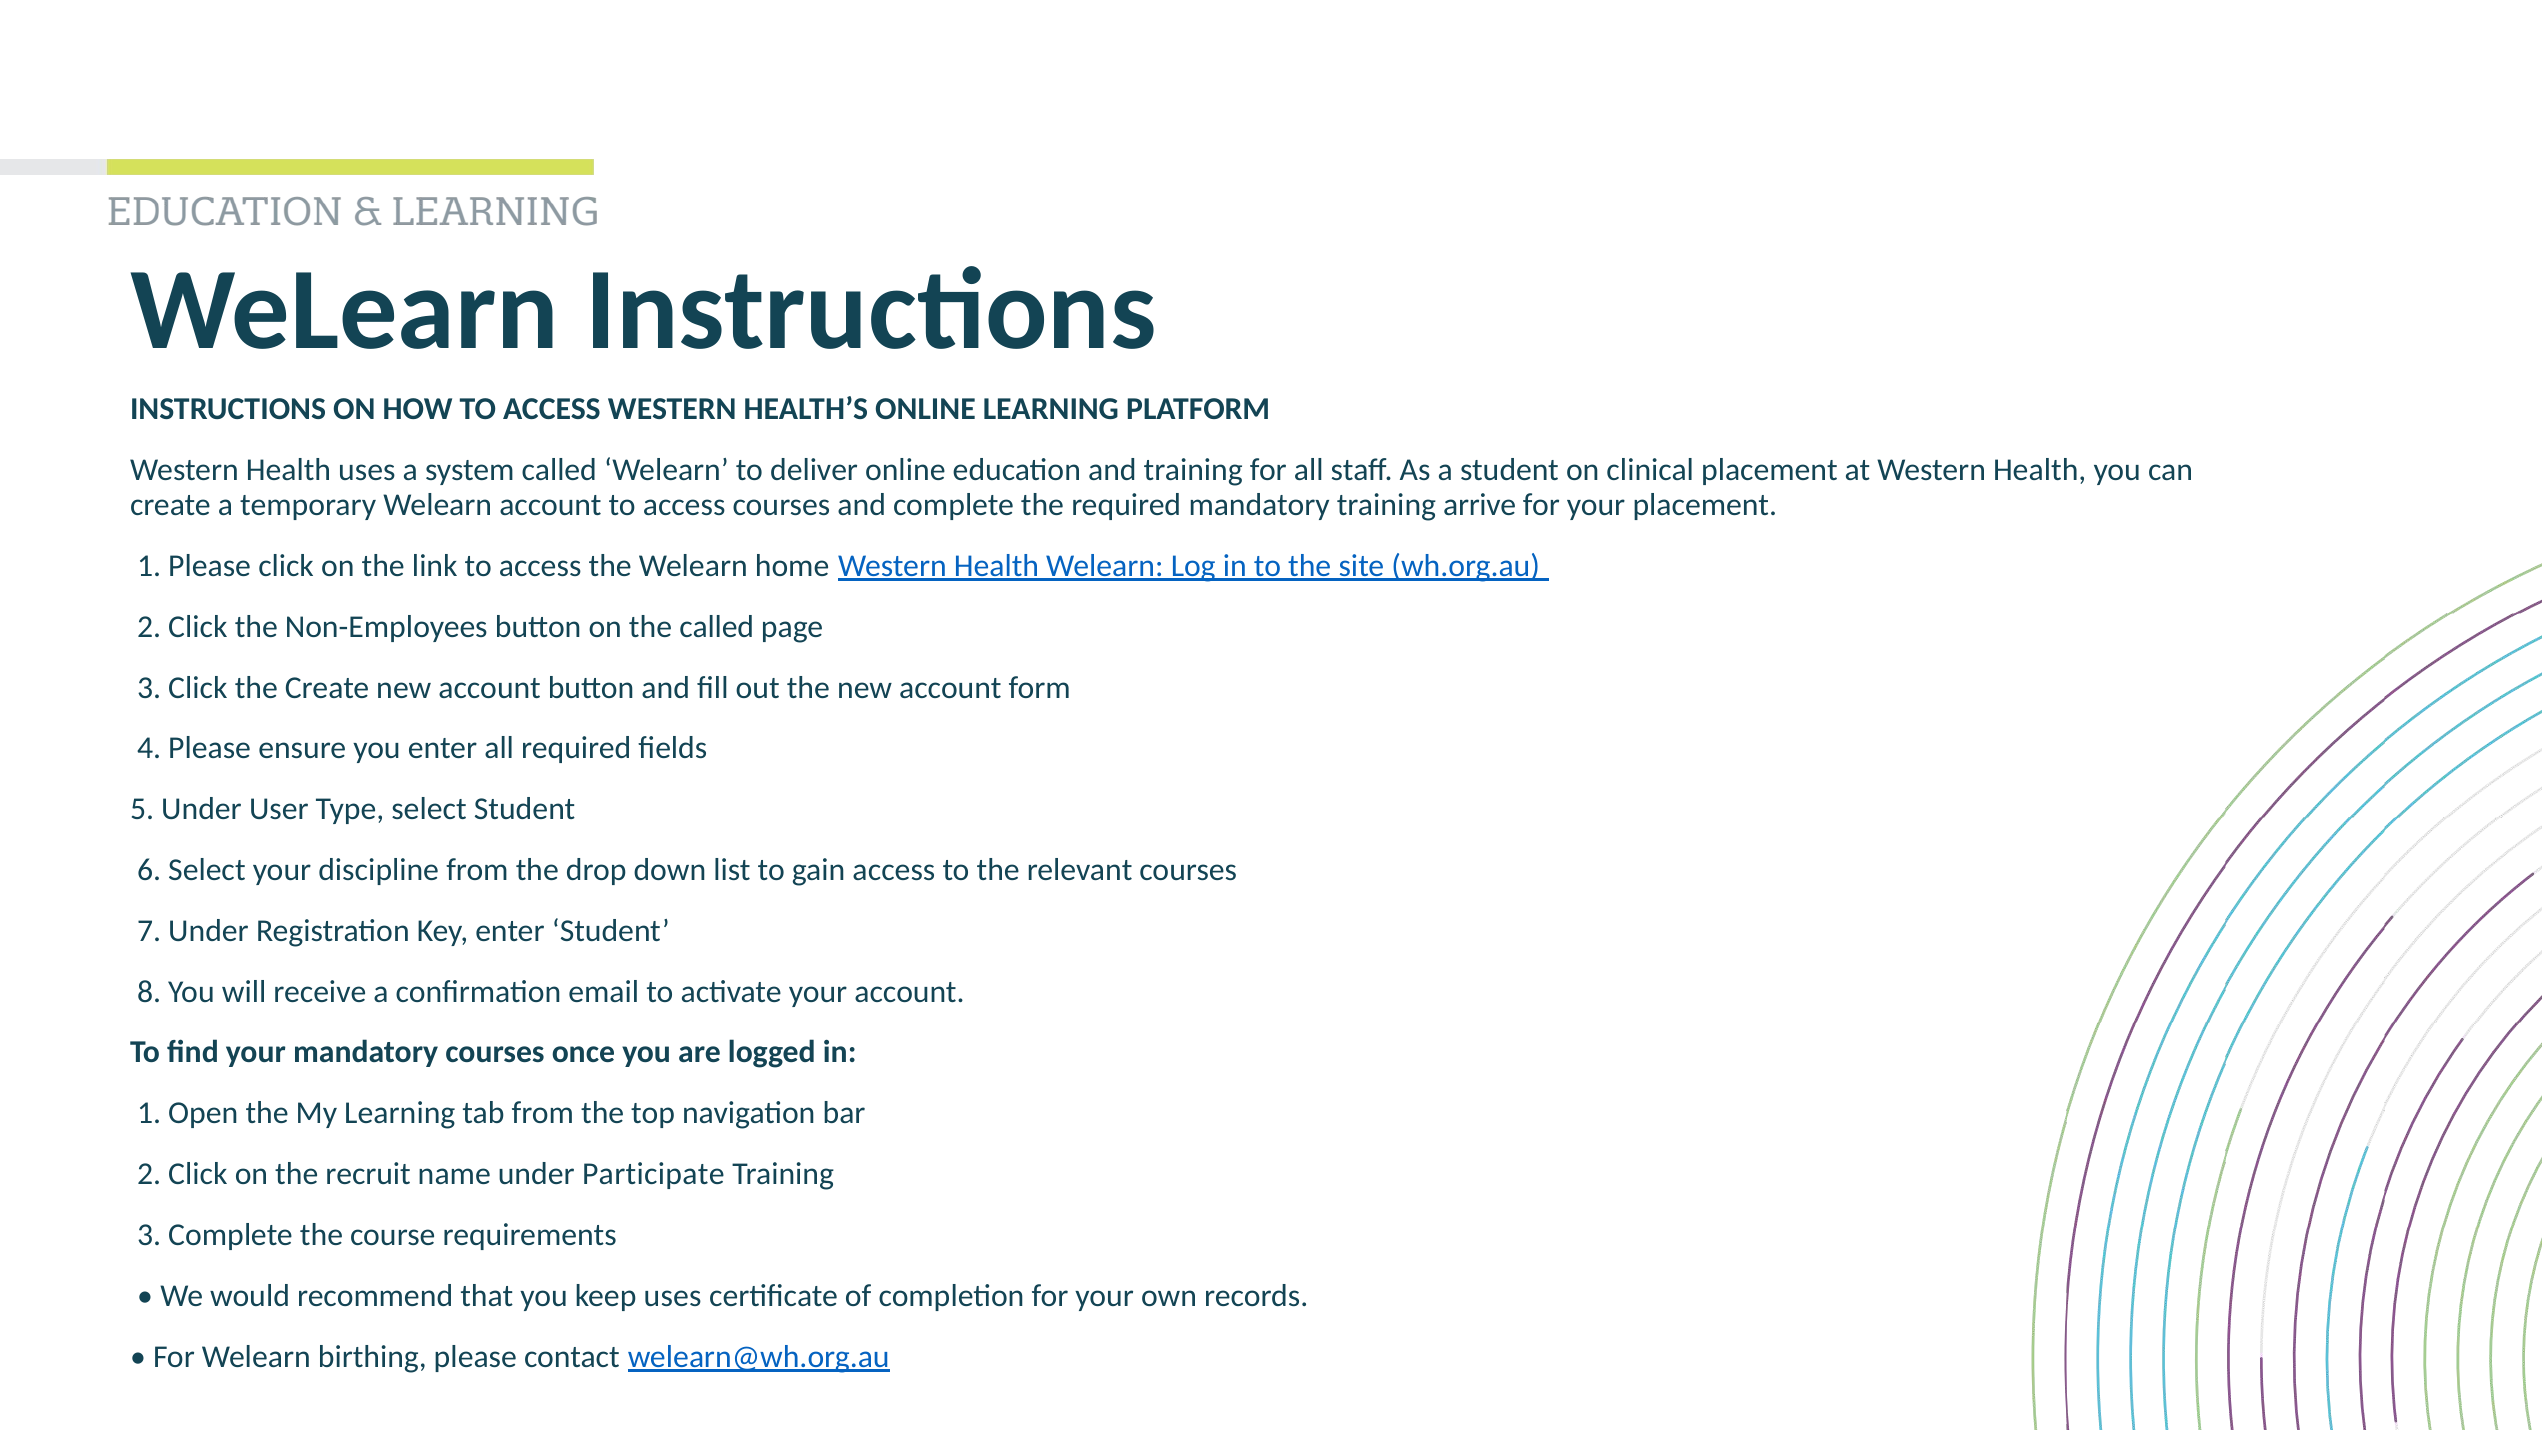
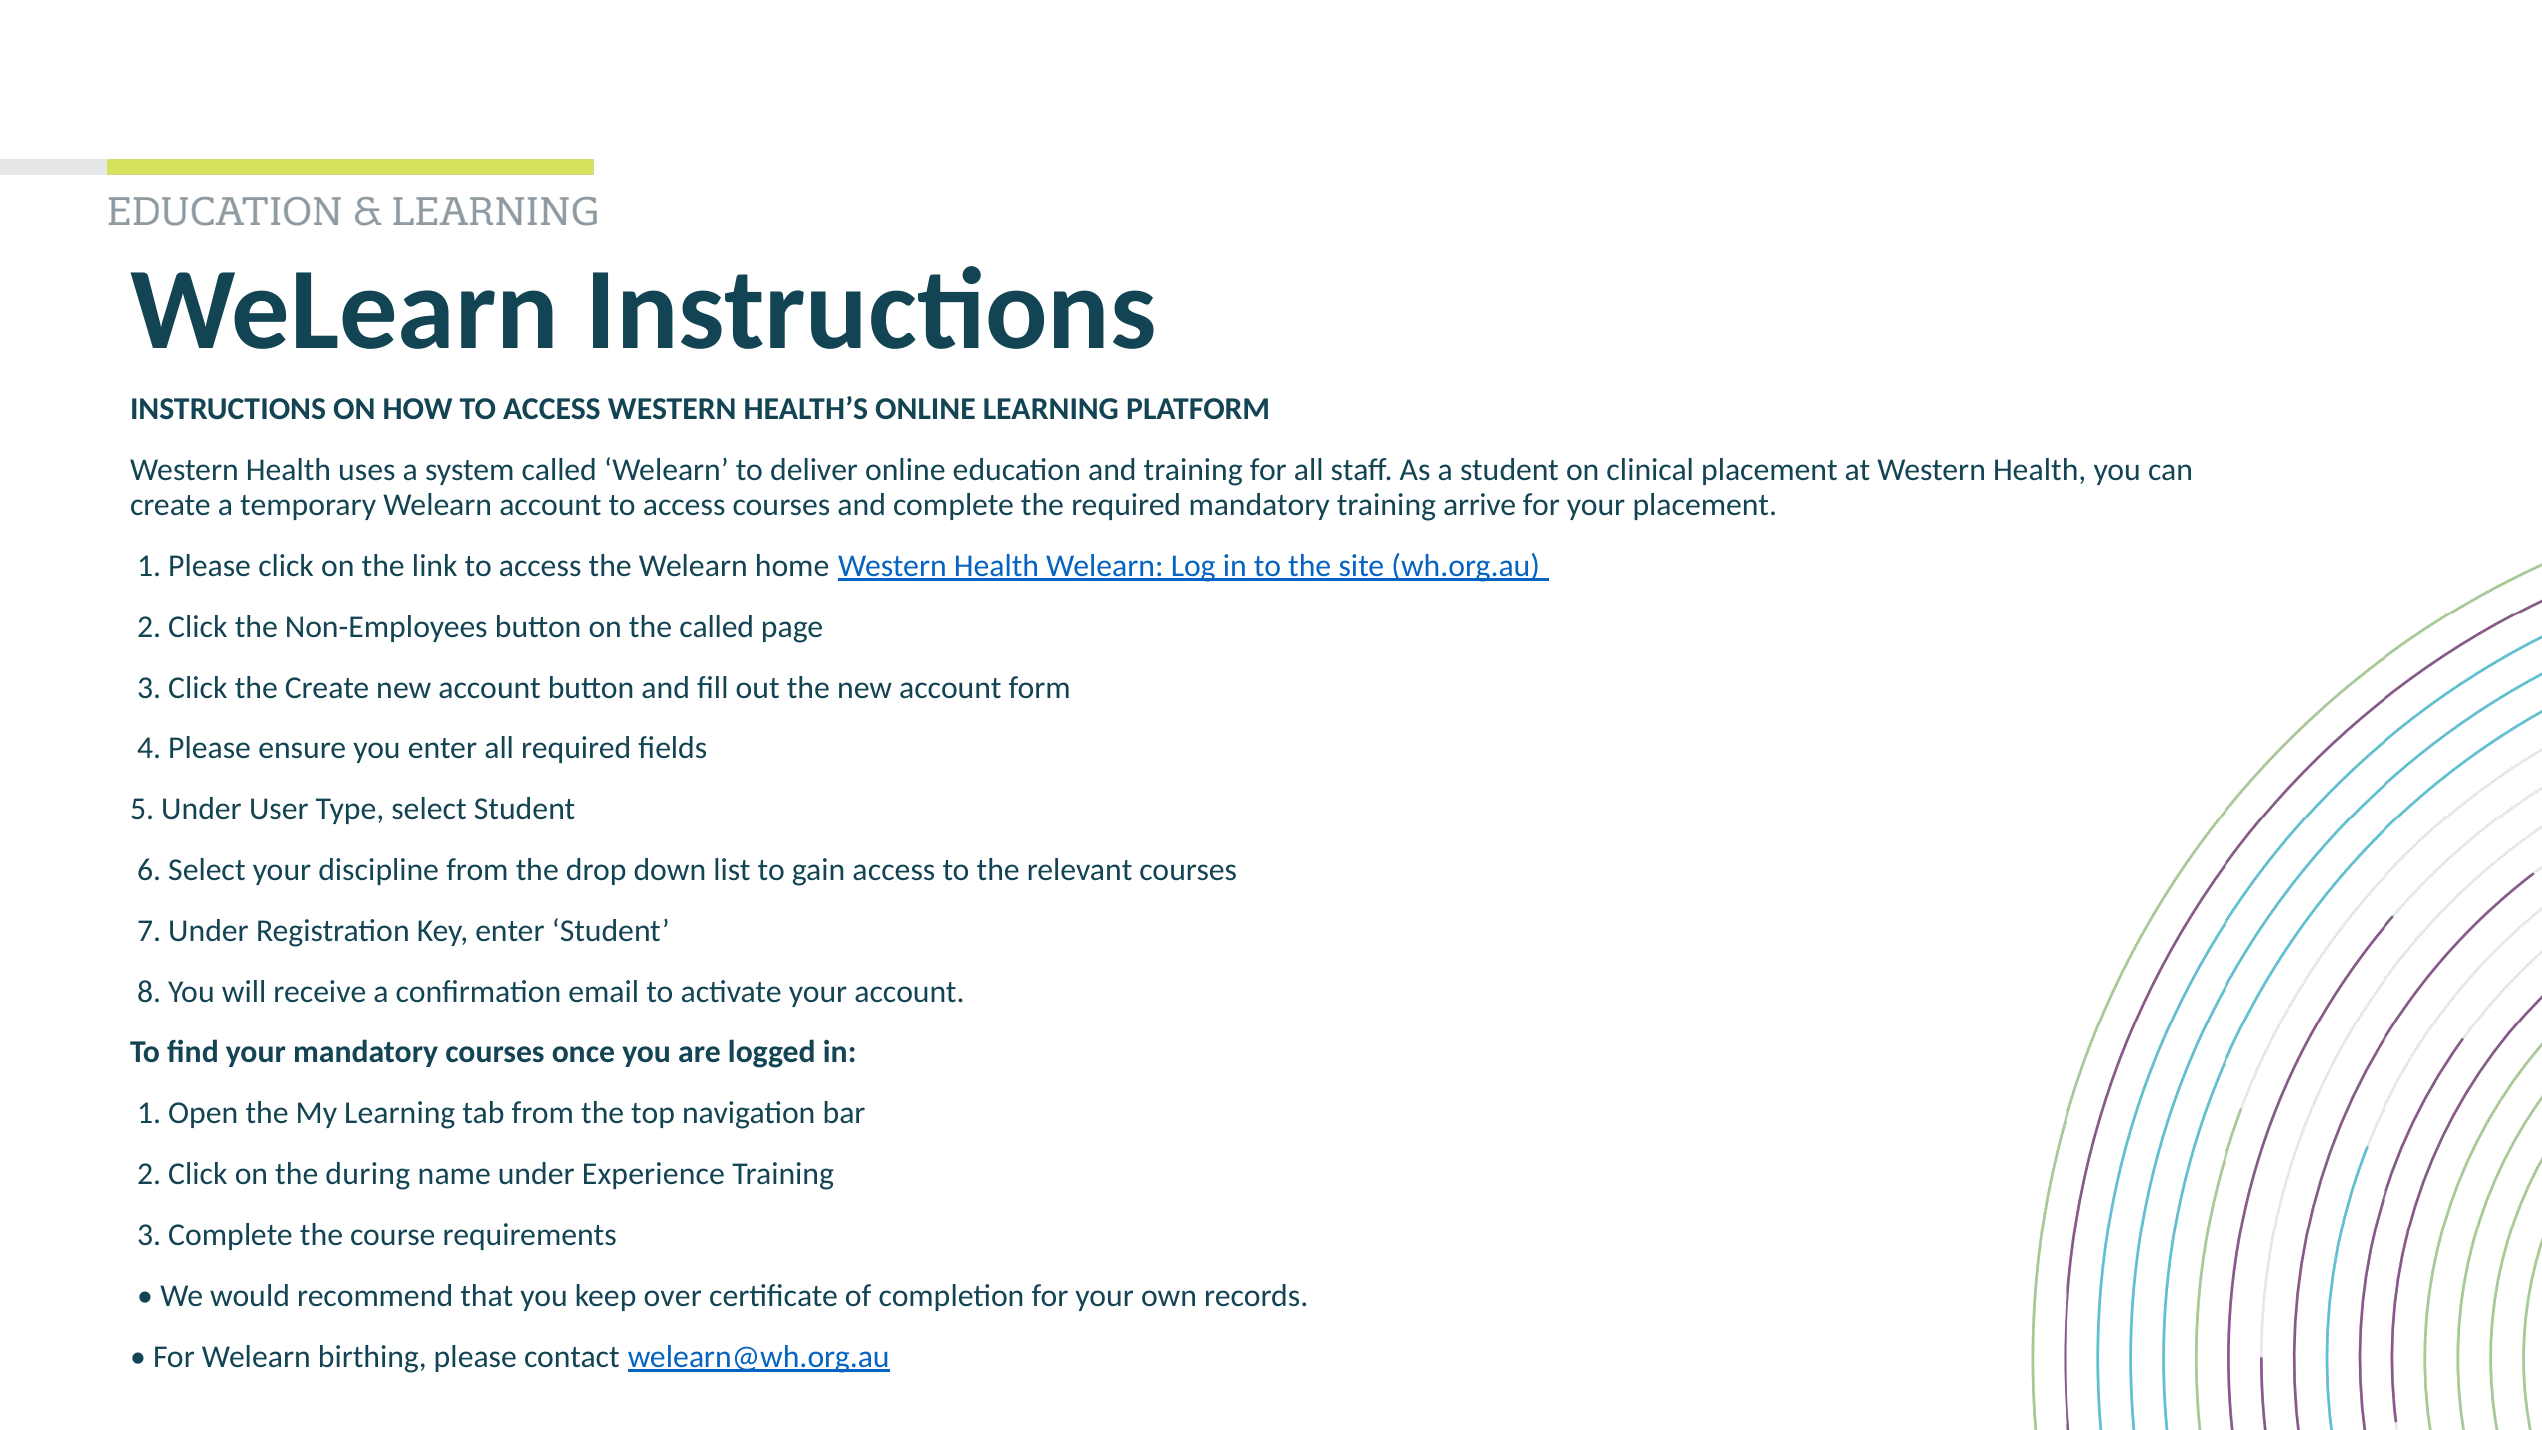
recruit: recruit -> during (368, 1174)
Participate: Participate -> Experience (653, 1174)
keep uses: uses -> over (673, 1295)
